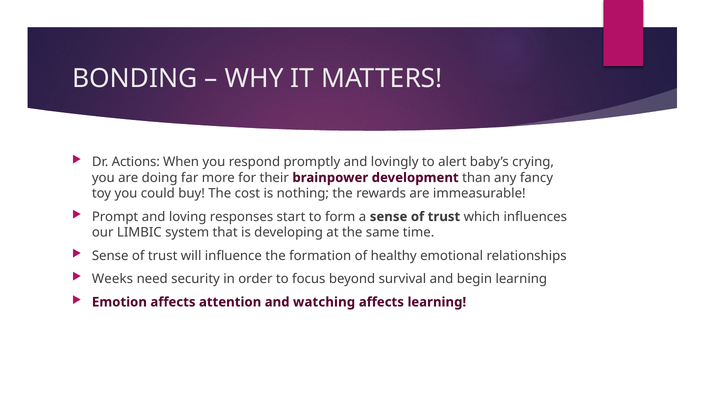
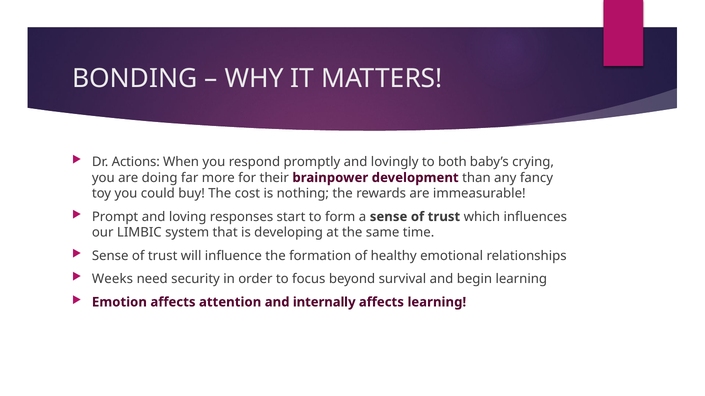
alert: alert -> both (452, 162)
watching: watching -> internally (324, 302)
